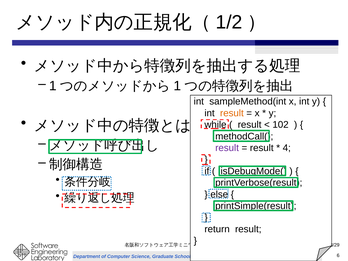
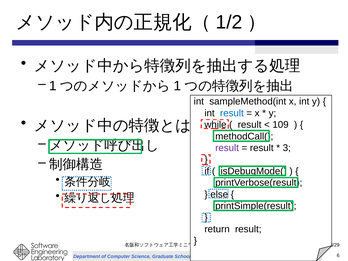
result colour: orange -> blue (232, 113)
102: 102 -> 109 (281, 125)
4: 4 -> 3 (287, 148)
